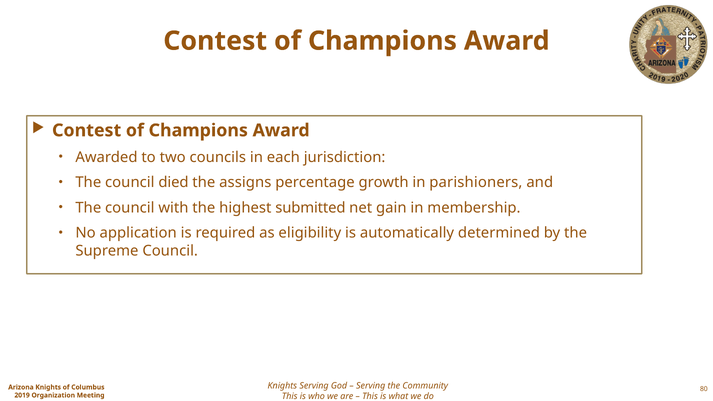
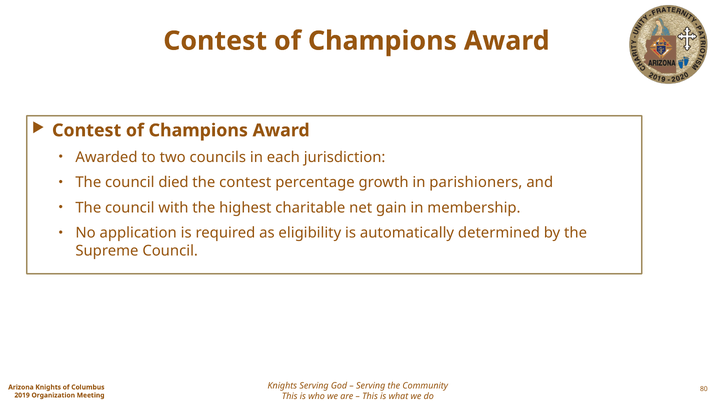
the assigns: assigns -> contest (245, 183)
submitted: submitted -> charitable (310, 208)
